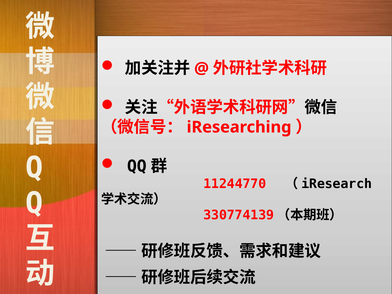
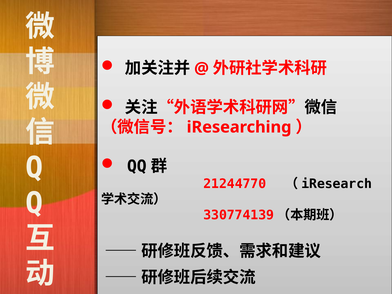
11244770: 11244770 -> 21244770 (235, 184)
